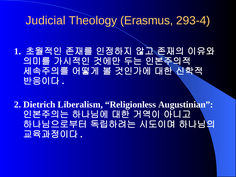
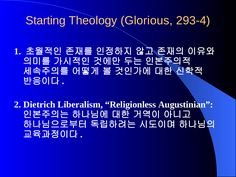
Judicial: Judicial -> Starting (46, 20)
Erasmus: Erasmus -> Glorious (147, 20)
